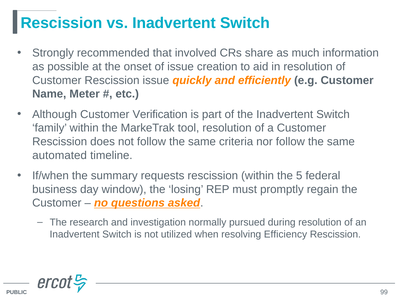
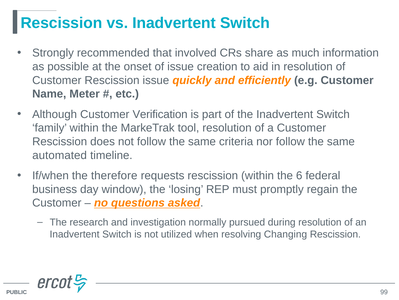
summary: summary -> therefore (114, 175)
5: 5 -> 6 (299, 175)
Efficiency: Efficiency -> Changing (285, 234)
